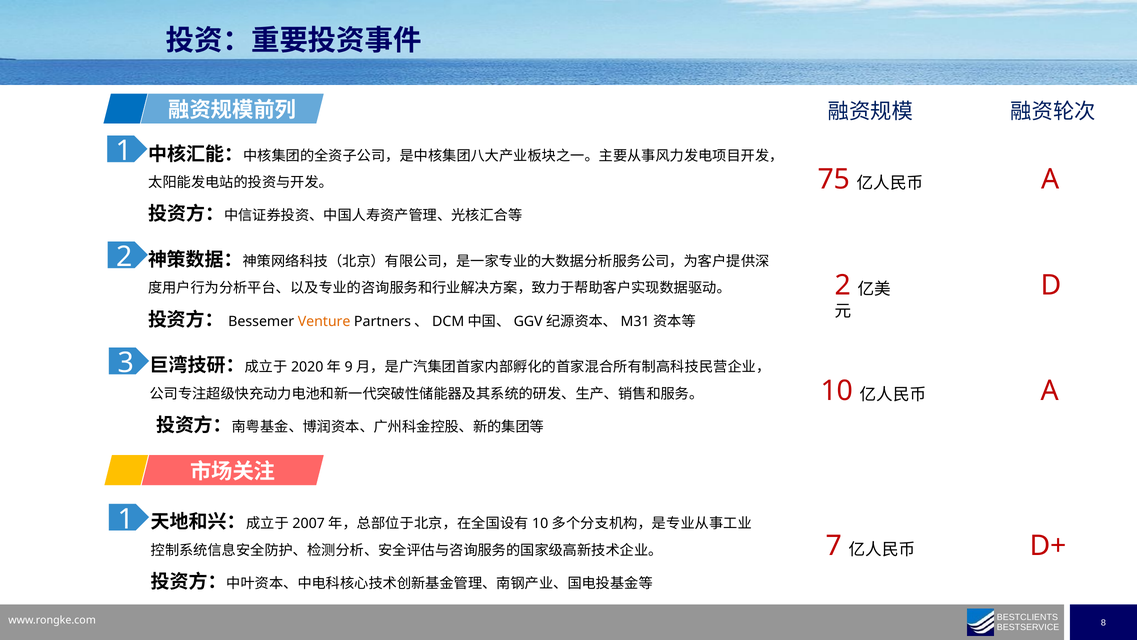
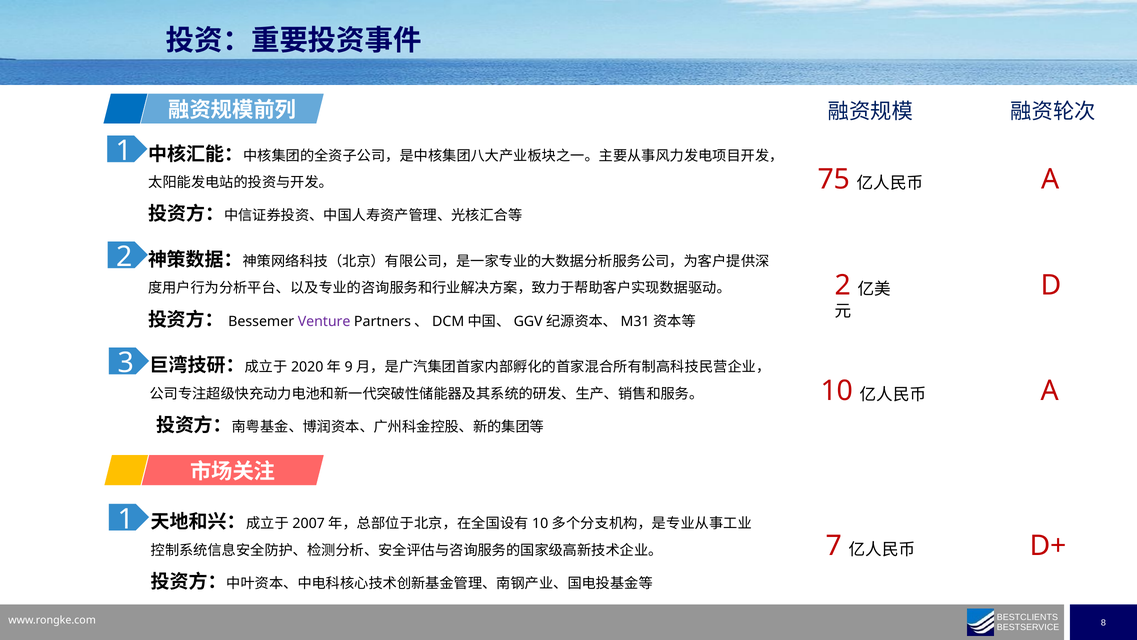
Venture colour: orange -> purple (324, 321)
